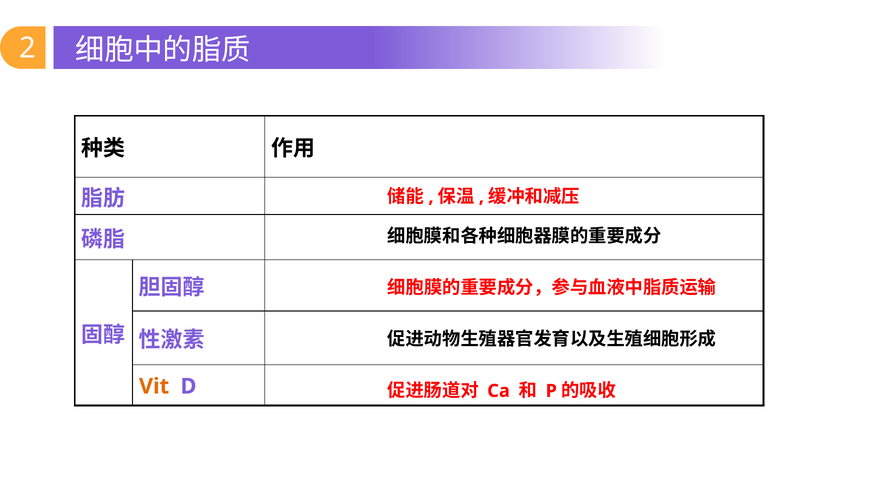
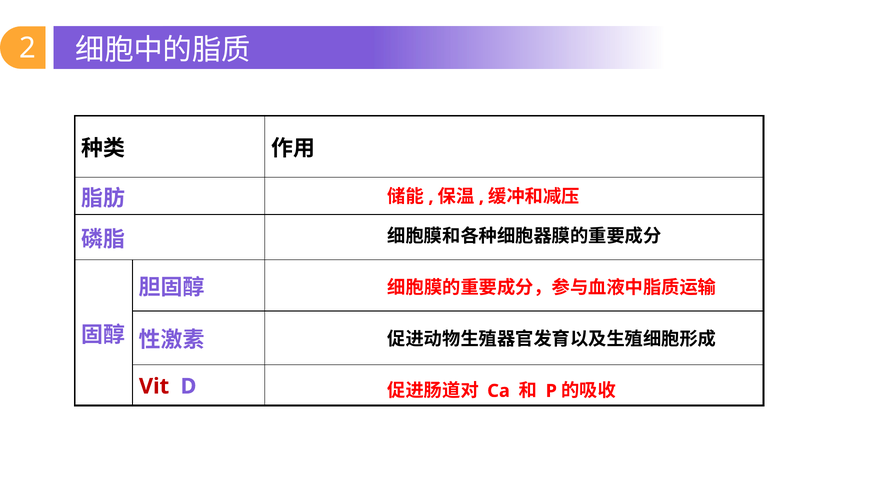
Vit colour: orange -> red (154, 386)
